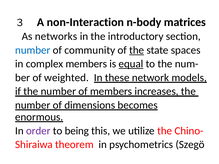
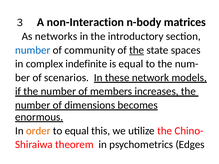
complex members: members -> indefinite (86, 64)
equal underline: present -> none (131, 64)
weighted: weighted -> scenarios (67, 78)
order colour: purple -> orange (38, 131)
to being: being -> equal (77, 131)
Szegö: Szegö -> Edges (190, 145)
